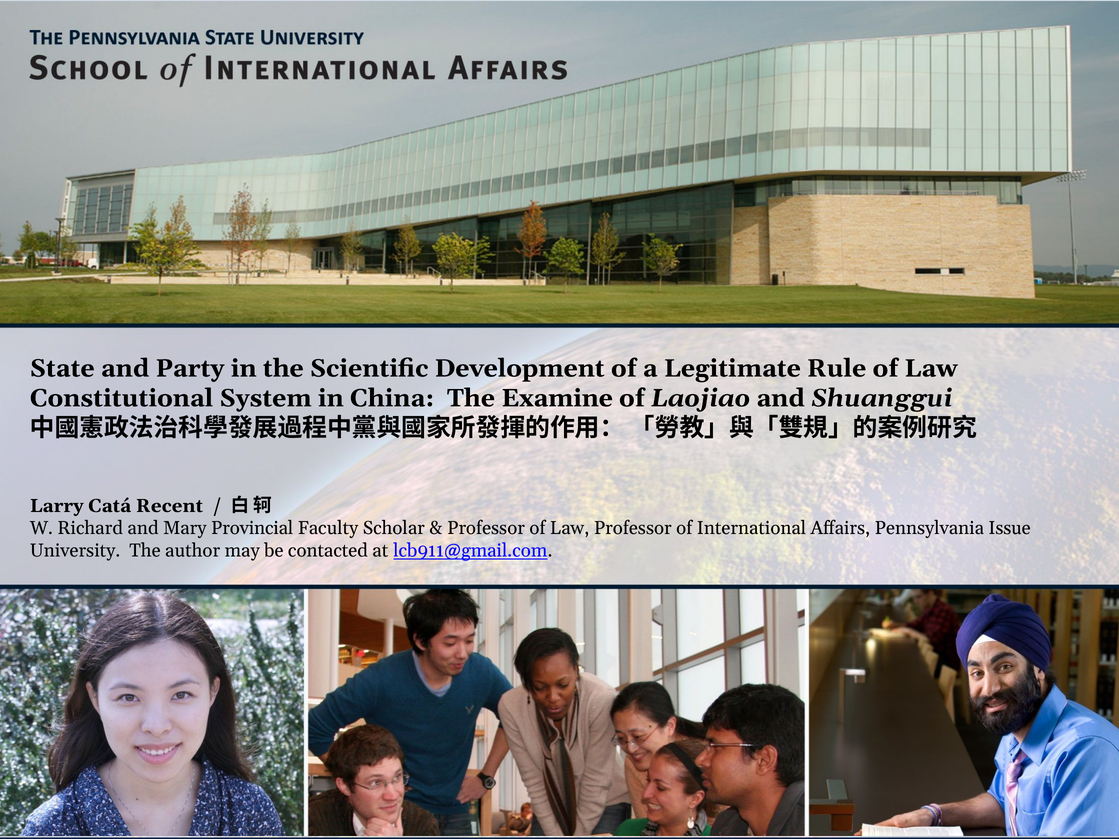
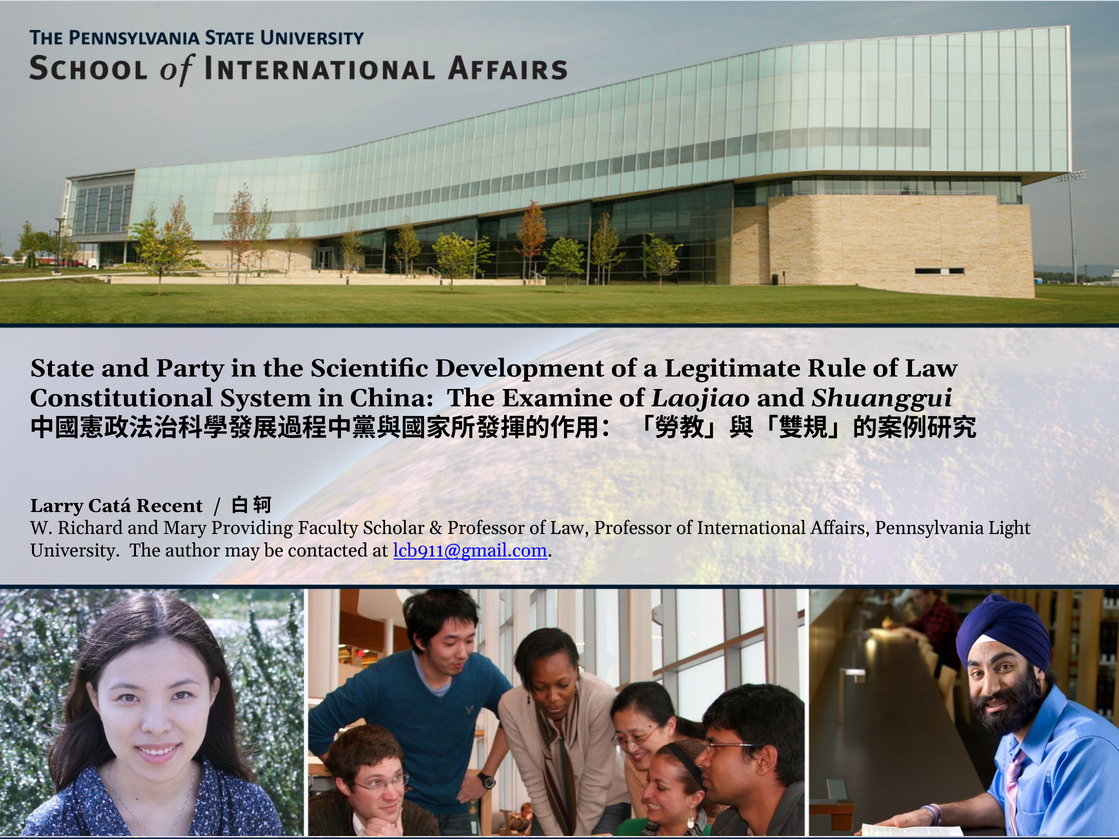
Provincial: Provincial -> Providing (252, 528)
Issue: Issue -> Light (1009, 528)
